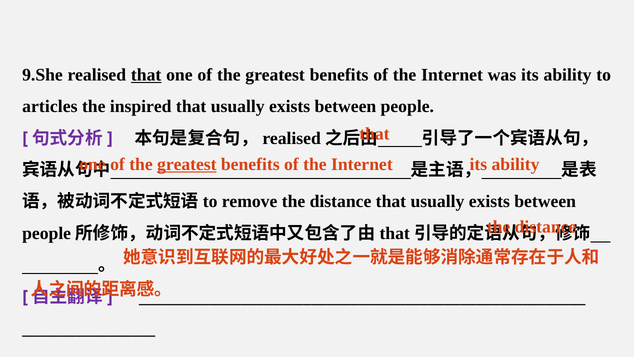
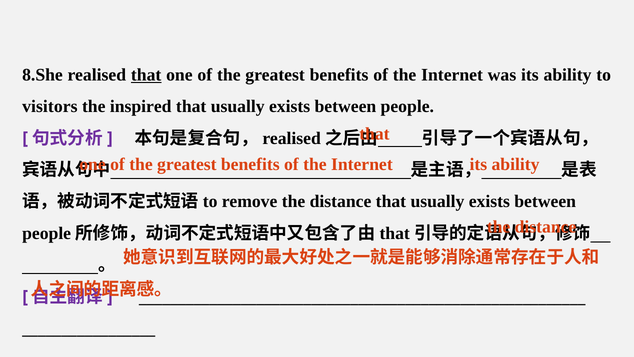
9.She: 9.She -> 8.She (42, 75)
articles: articles -> visitors (50, 106)
greatest underline: present -> none (187, 164)
